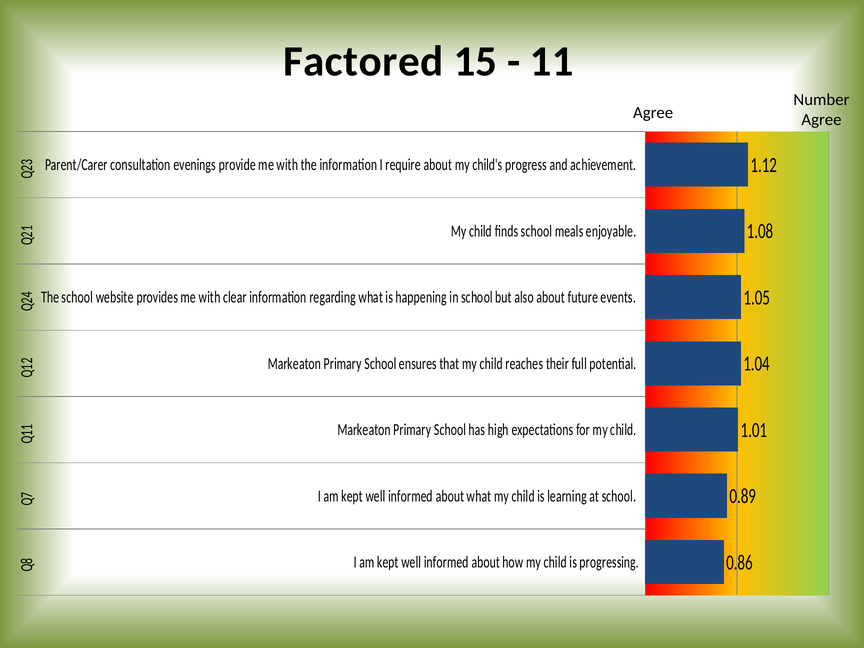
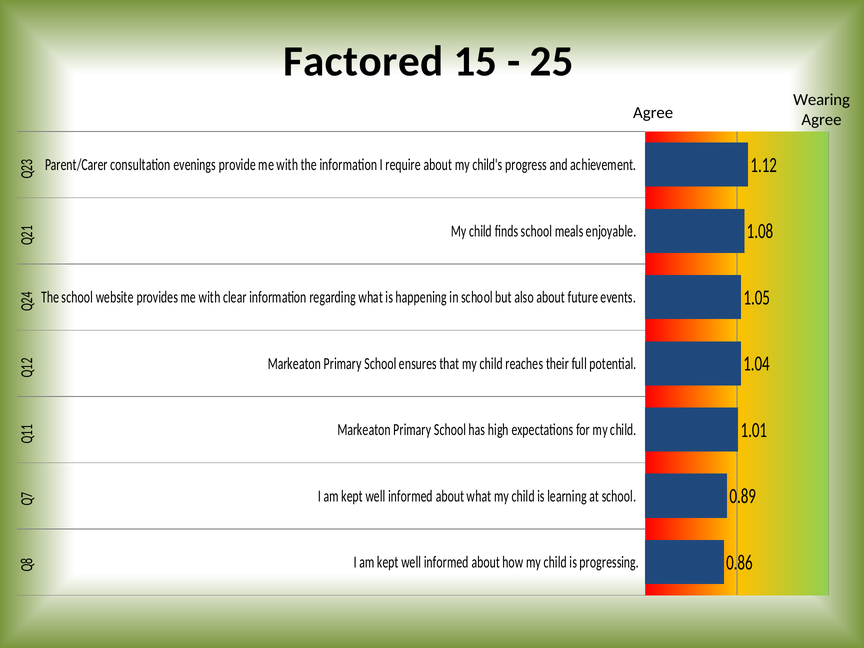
11: 11 -> 25 (552, 62)
Number: Number -> Wearing (822, 100)
